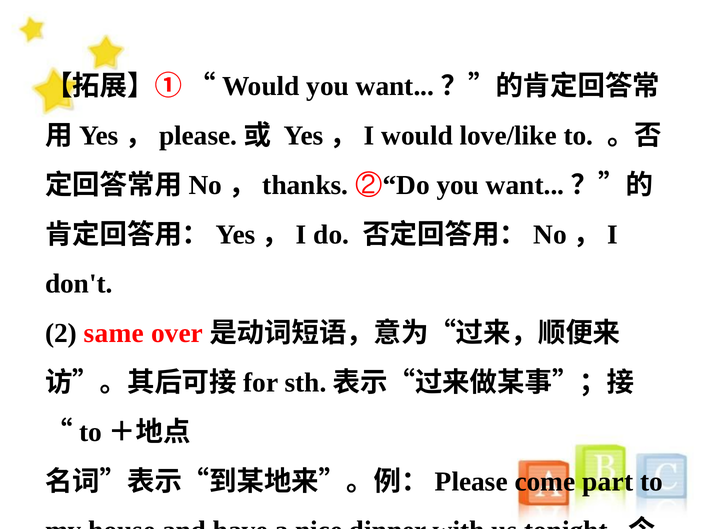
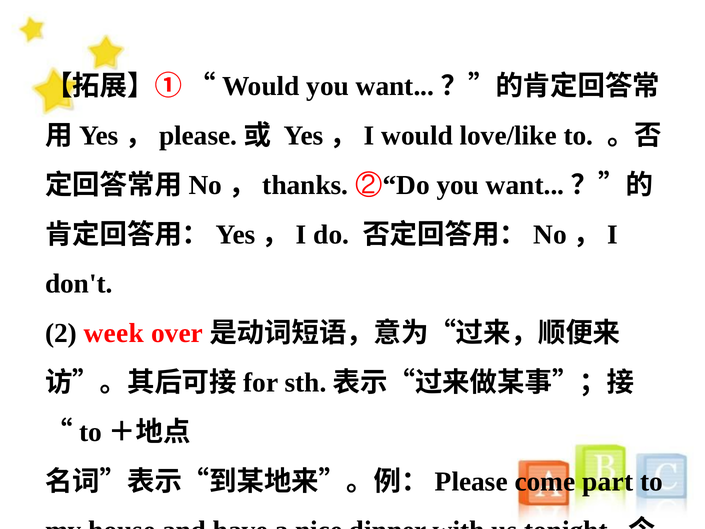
same: same -> week (114, 333)
